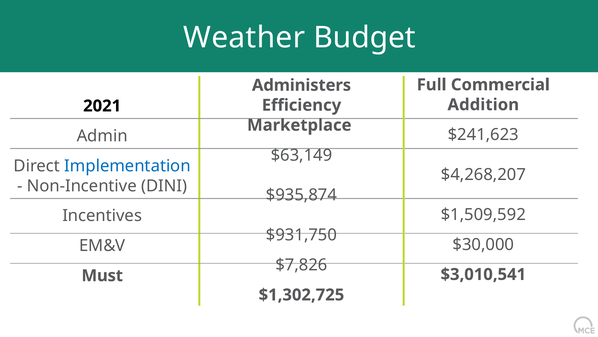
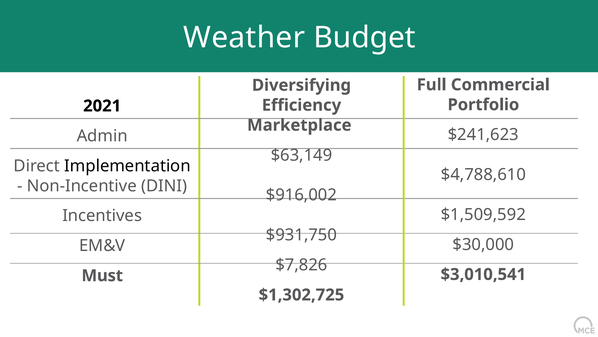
Administers: Administers -> Diversifying (301, 85)
Addition: Addition -> Portfolio (483, 105)
Implementation colour: blue -> black (127, 166)
$4,268,207: $4,268,207 -> $4,788,610 (483, 174)
$935,874: $935,874 -> $916,002 (301, 195)
